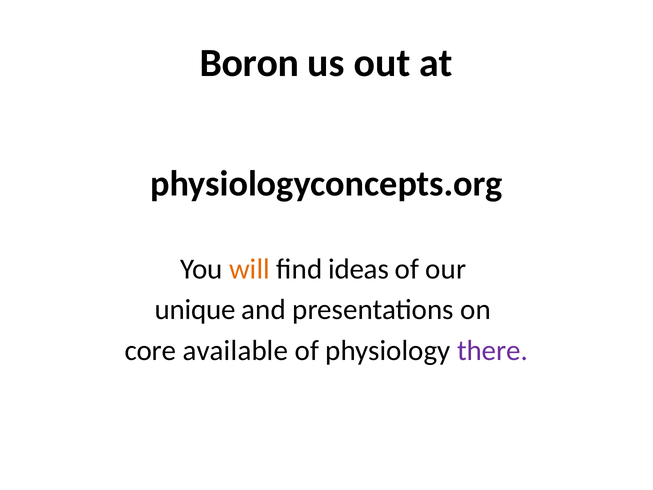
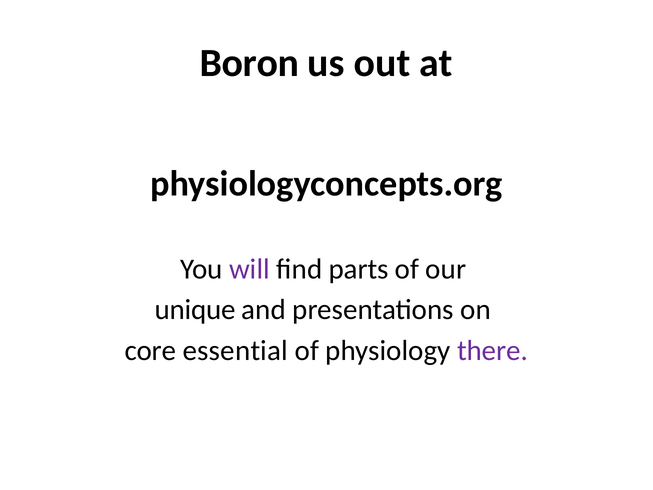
will colour: orange -> purple (250, 269)
ideas: ideas -> parts (359, 269)
available: available -> essential (235, 350)
